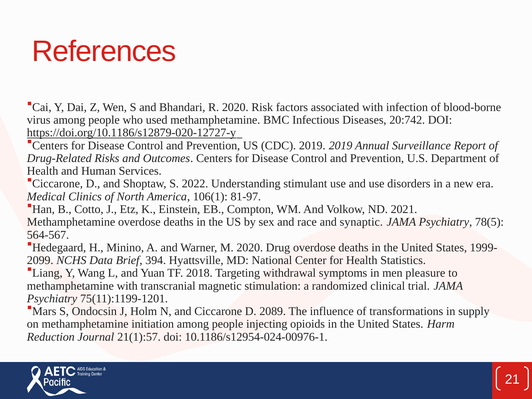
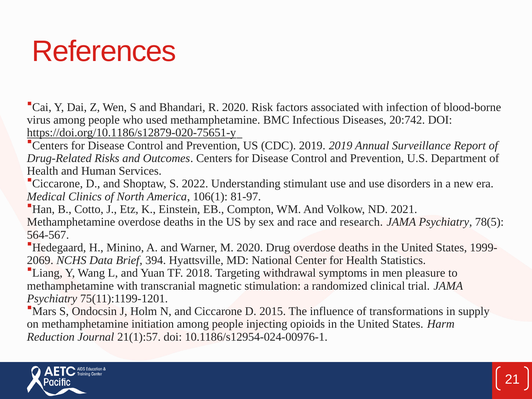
https://doi.org/10.1186/s12879-020-12727-y: https://doi.org/10.1186/s12879-020-12727-y -> https://doi.org/10.1186/s12879-020-75651-y (131, 133)
synaptic: synaptic -> research (361, 222)
2099: 2099 -> 2069 (40, 260)
2089: 2089 -> 2015 (273, 311)
